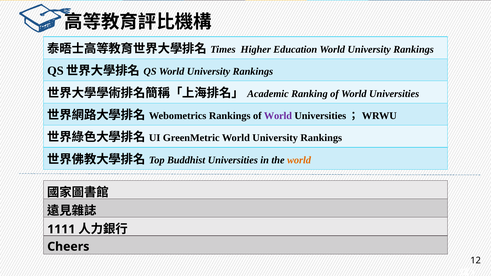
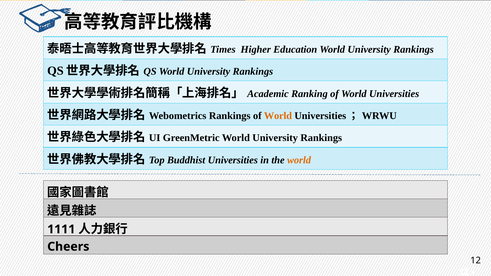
World colour: purple -> orange (278, 116)
